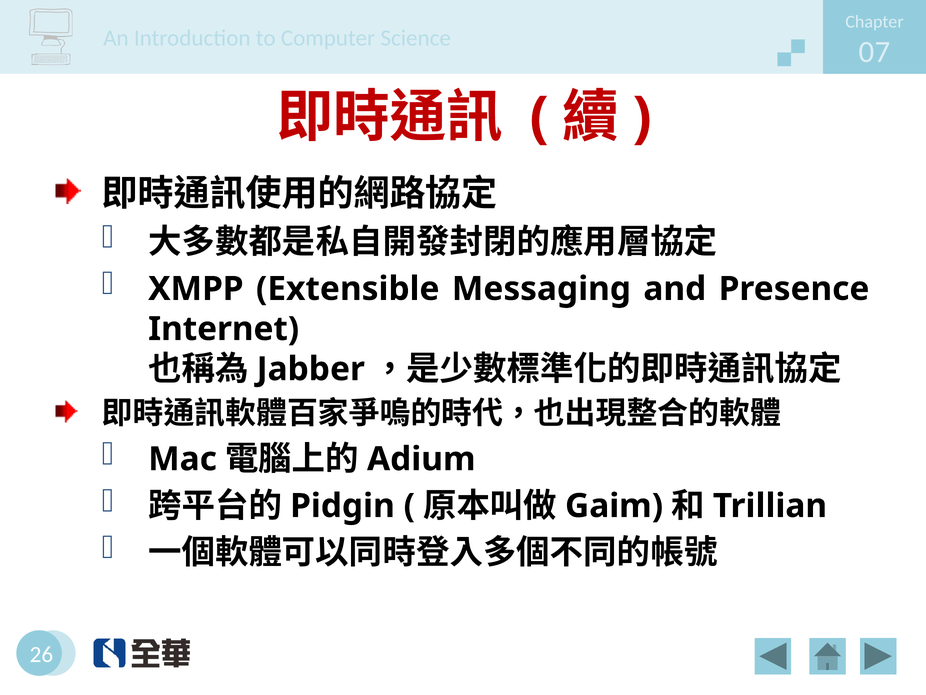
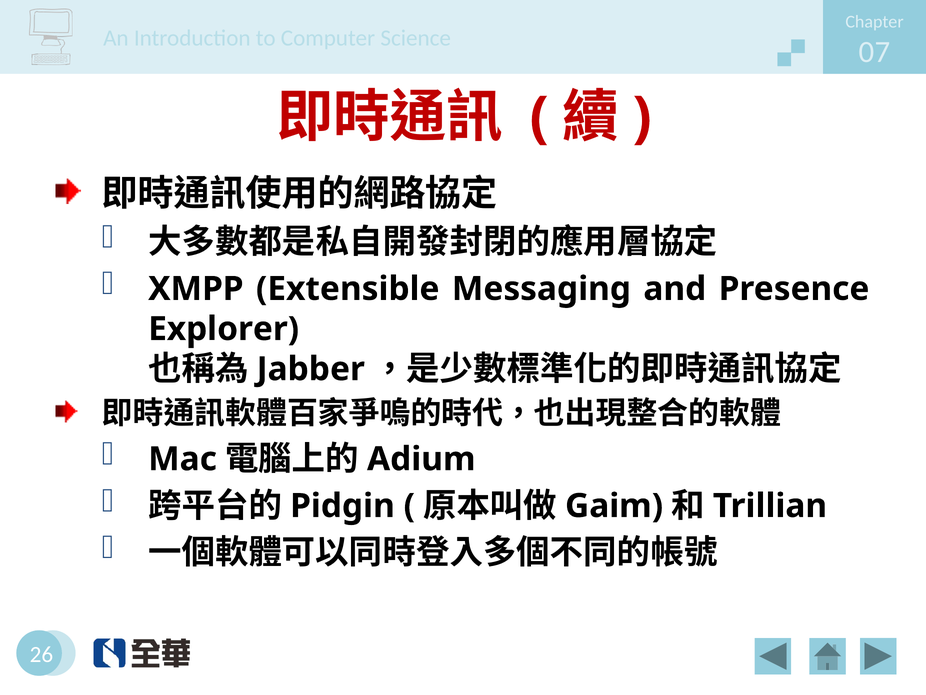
Internet: Internet -> Explorer (224, 329)
